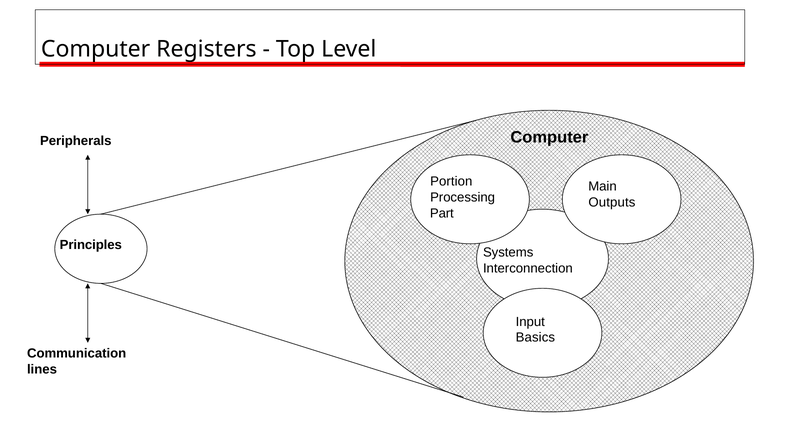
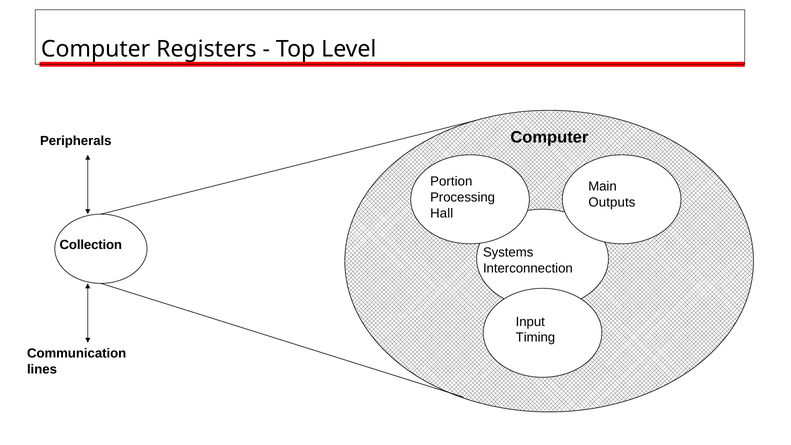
Part: Part -> Hall (442, 213)
Principles: Principles -> Collection (91, 245)
Basics: Basics -> Timing (535, 338)
